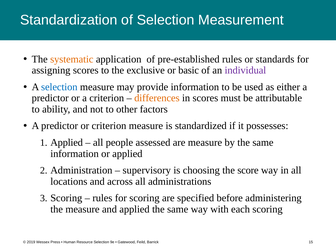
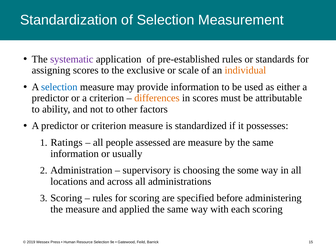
systematic colour: orange -> purple (72, 59)
basic: basic -> scale (189, 70)
individual colour: purple -> orange (245, 70)
Applied: Applied -> Ratings (67, 143)
or applied: applied -> usually (127, 154)
score: score -> some (248, 170)
